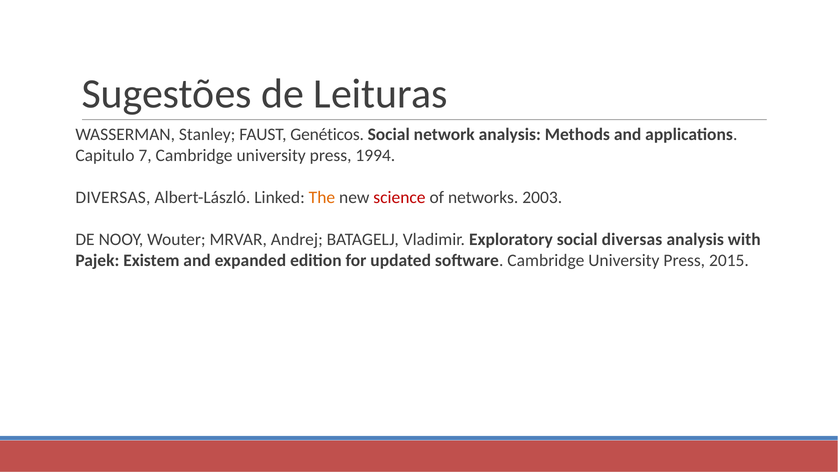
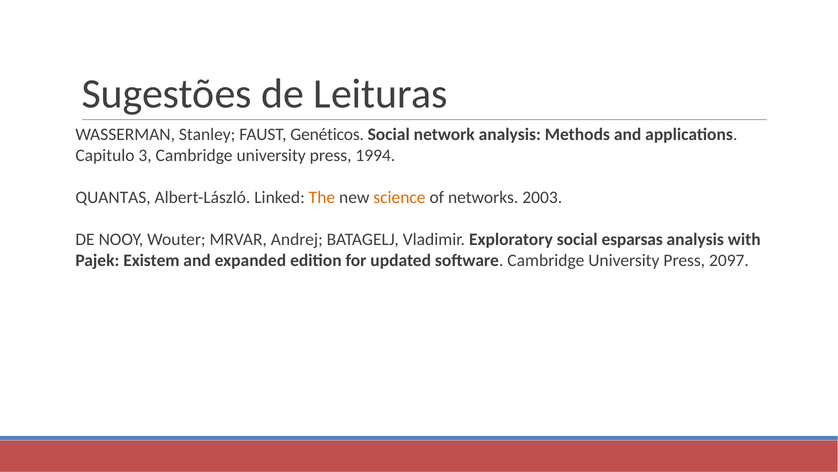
7: 7 -> 3 (145, 155)
DIVERSAS: DIVERSAS -> QUANTAS (113, 197)
science colour: red -> orange (399, 197)
social diversas: diversas -> esparsas (632, 239)
2015: 2015 -> 2097 (729, 260)
